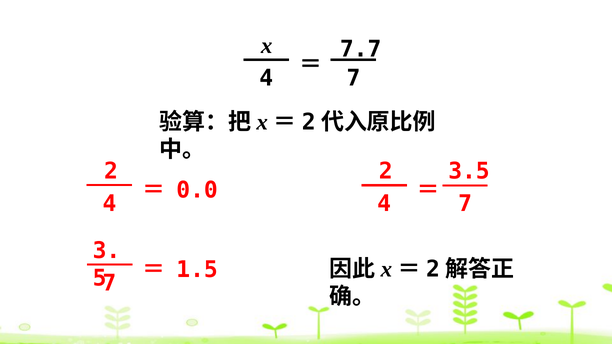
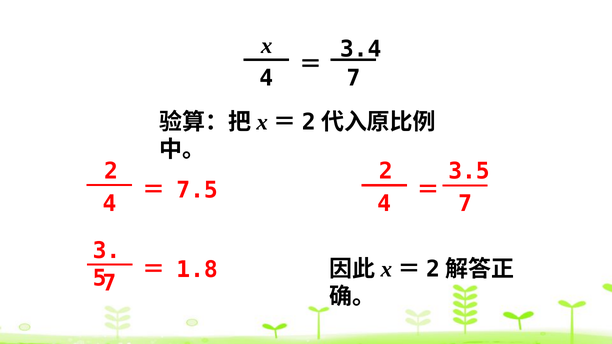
7.7: 7.7 -> 3.4 (361, 49)
0.0: 0.0 -> 7.5 (197, 190)
1.5: 1.5 -> 1.8 (197, 270)
